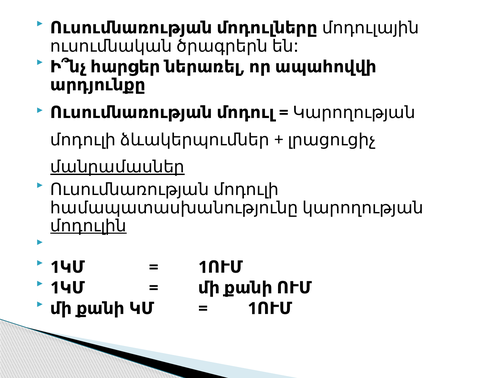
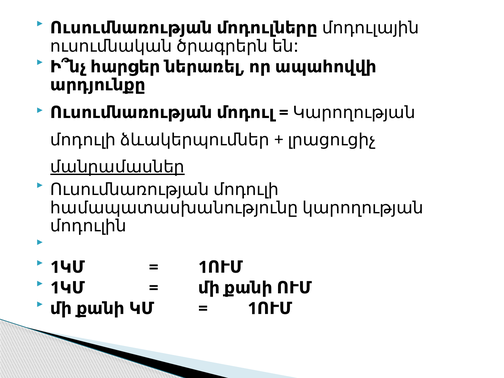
մոդուլին underline: present -> none (88, 226)
